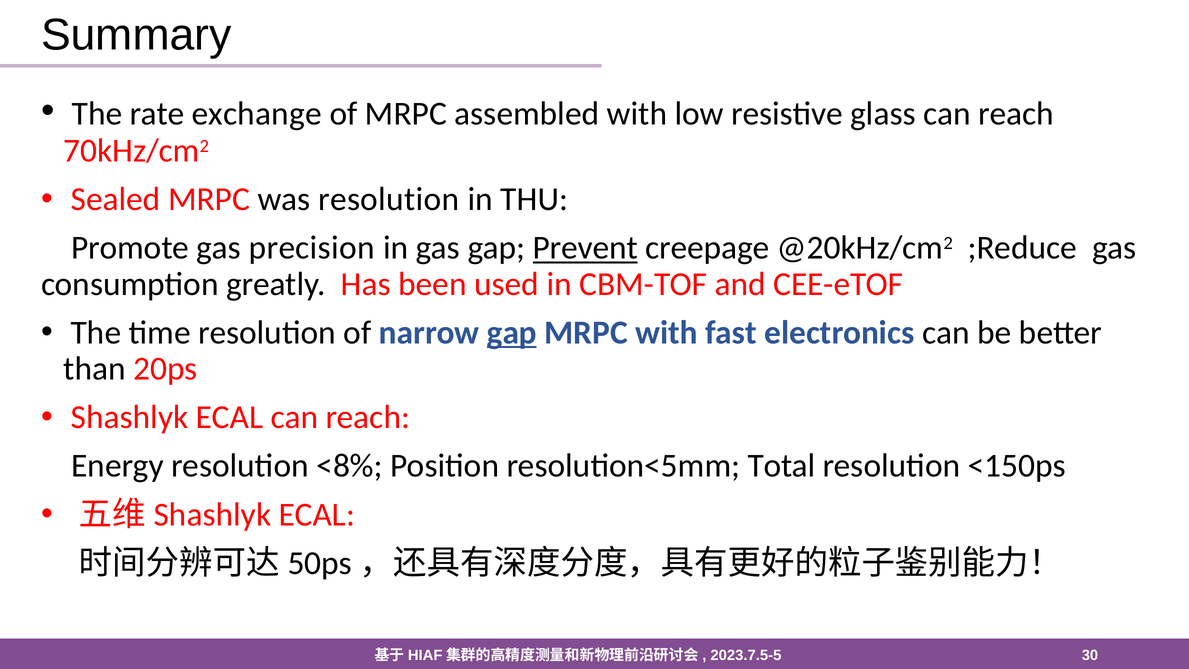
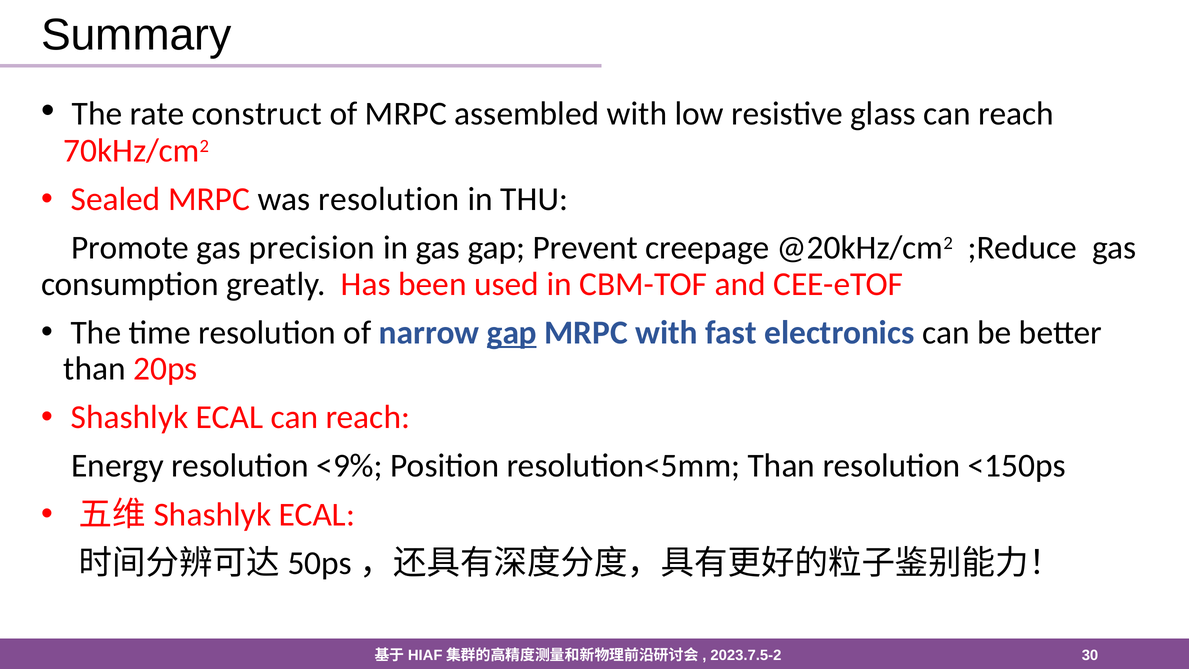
exchange: exchange -> construct (257, 113)
Prevent underline: present -> none (585, 248)
<8%: <8% -> <9% (350, 466)
resolution<5mm Total: Total -> Than (781, 466)
2023.7.5-5: 2023.7.5-5 -> 2023.7.5-2 (746, 655)
